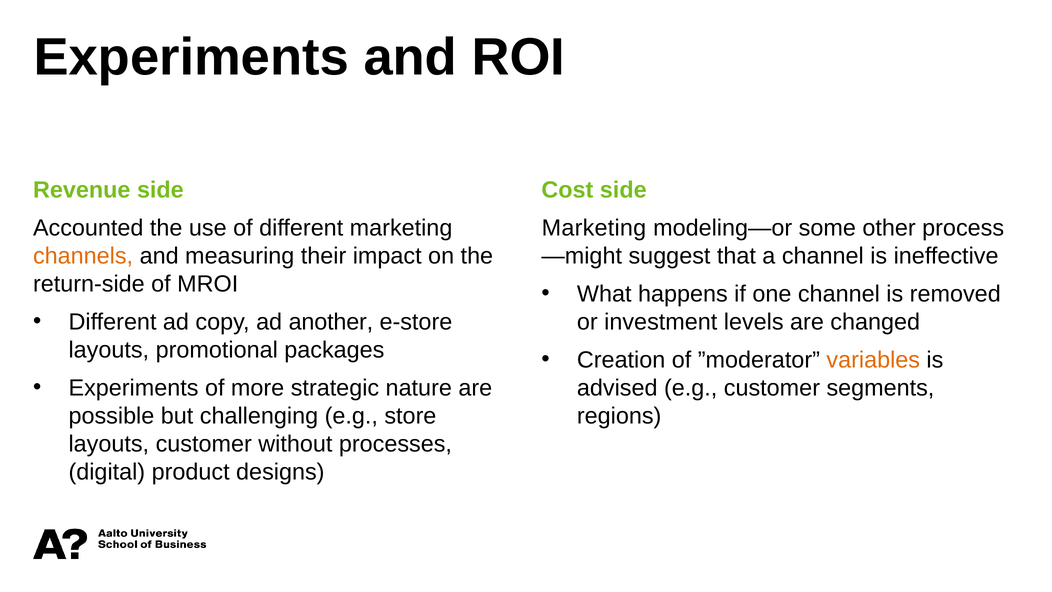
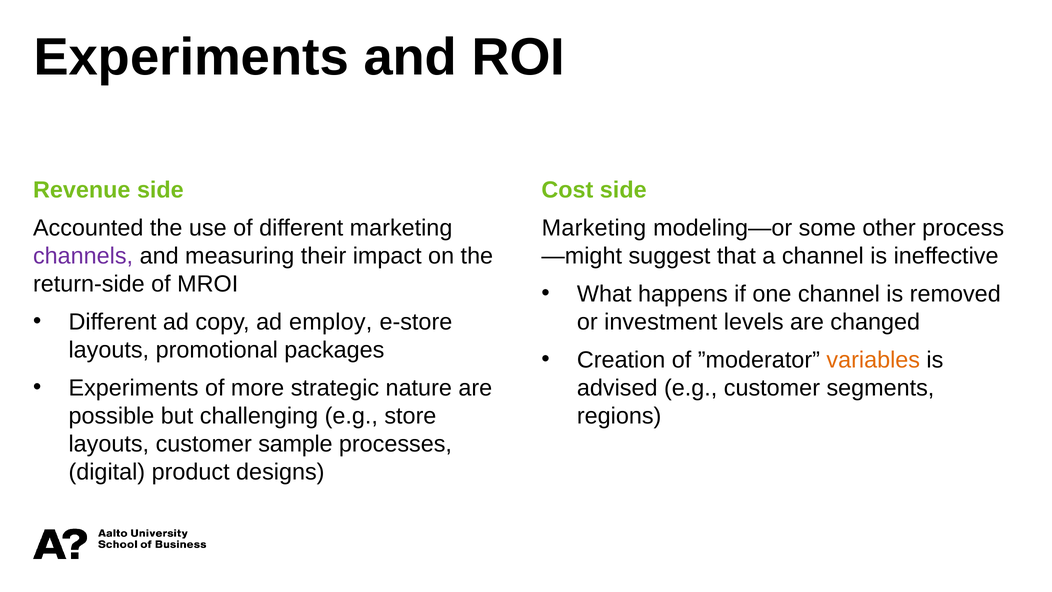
channels colour: orange -> purple (83, 256)
another: another -> employ (331, 322)
without: without -> sample (295, 444)
